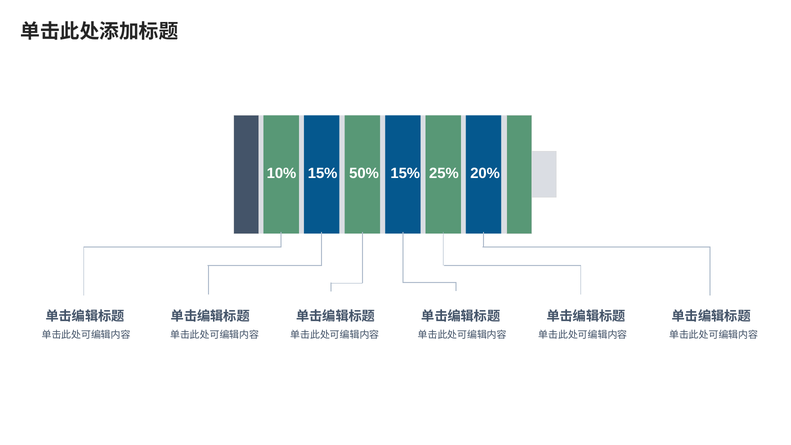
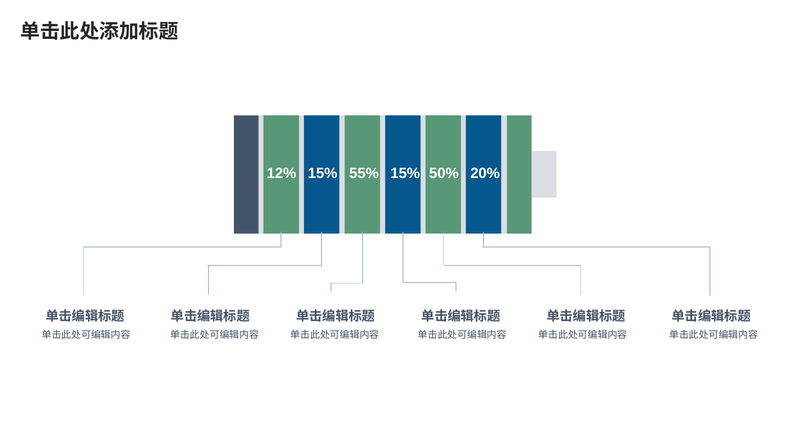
10%: 10% -> 12% (281, 174)
50%: 50% -> 55% (364, 174)
25%: 25% -> 50% (444, 174)
